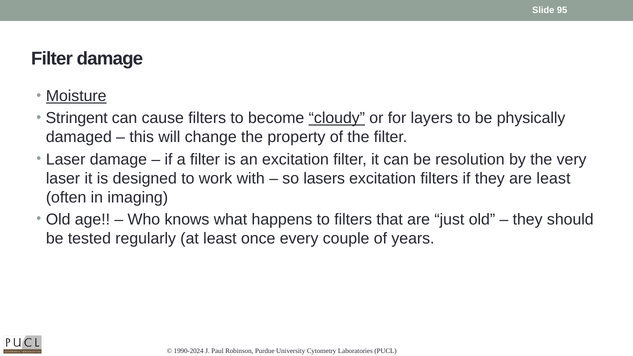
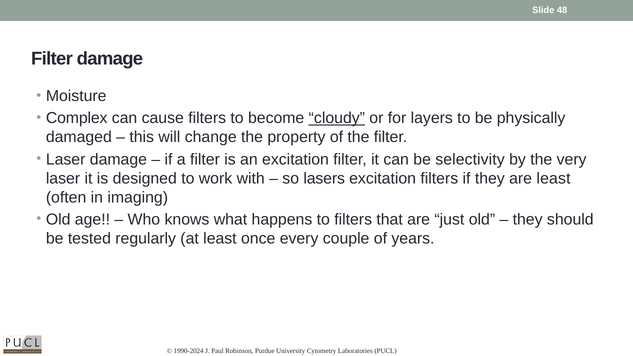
95: 95 -> 48 (562, 10)
Moisture underline: present -> none (76, 96)
Stringent: Stringent -> Complex (77, 118)
resolution: resolution -> selectivity (470, 159)
